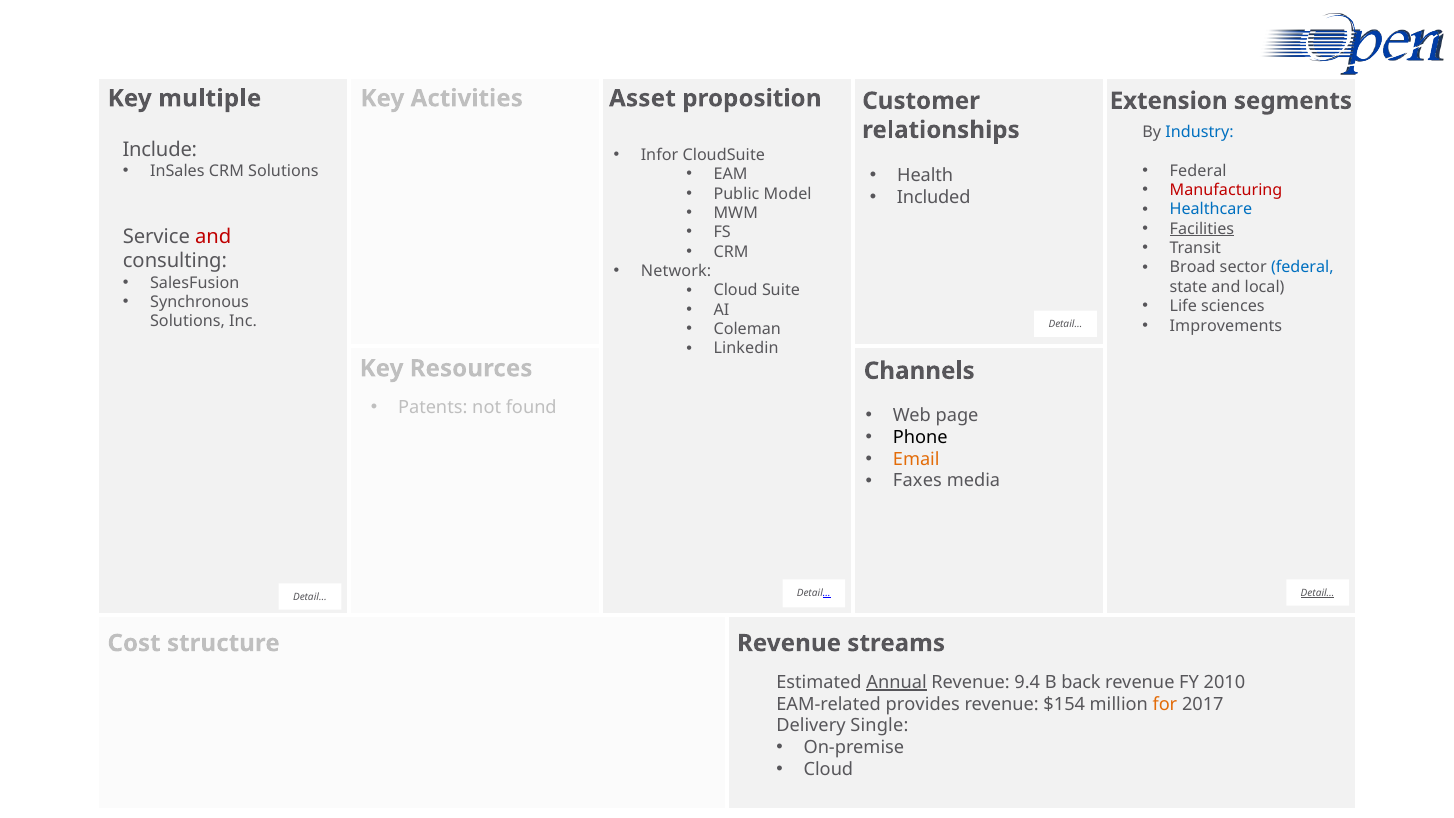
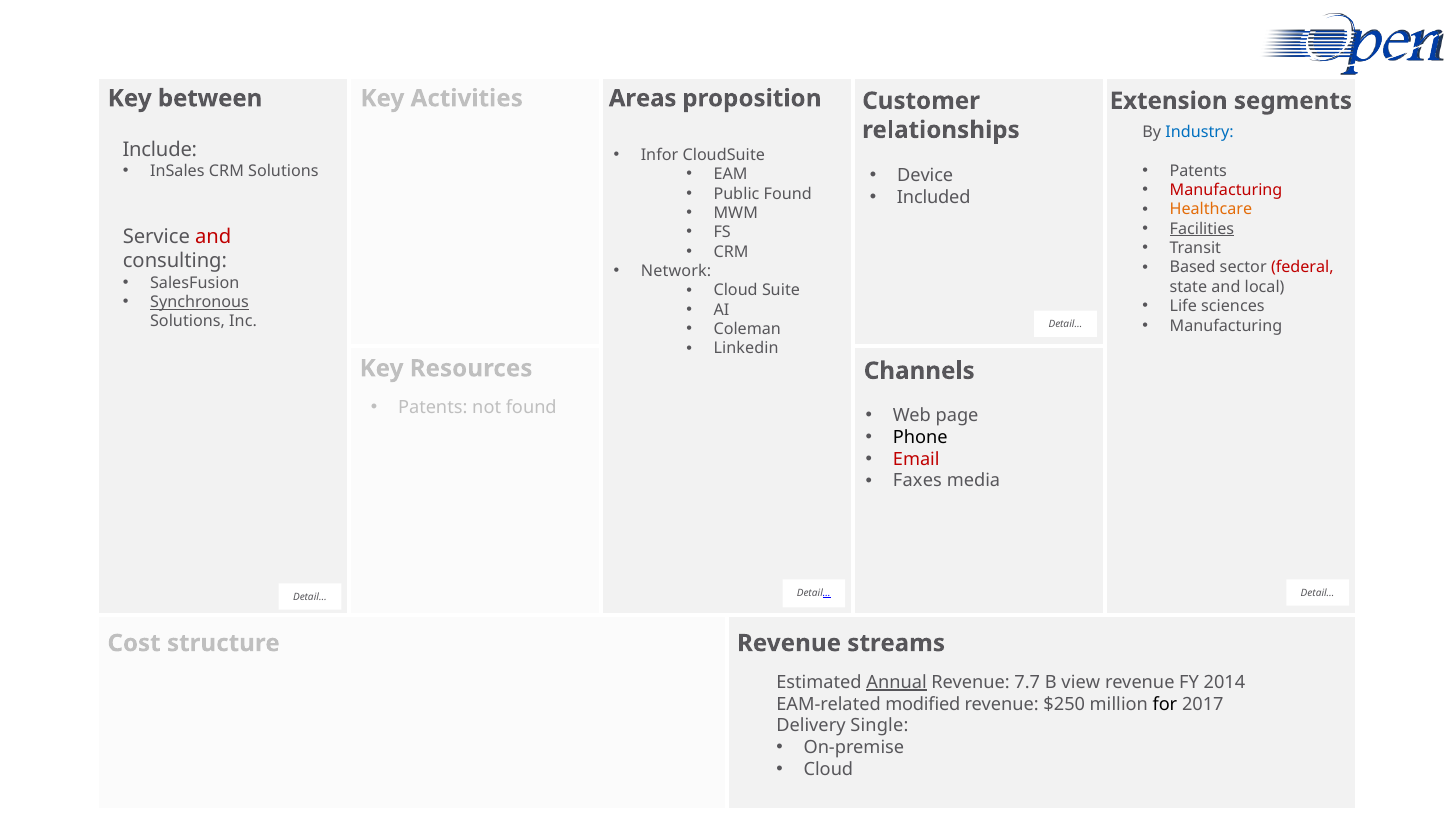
multiple: multiple -> between (210, 98)
Asset: Asset -> Areas (643, 98)
Federal: Federal -> Patents (1198, 171)
Health: Health -> Device (925, 176)
Public Model: Model -> Found (788, 194)
Healthcare colour: blue -> orange (1211, 210)
Broad: Broad -> Based (1193, 268)
federal colour: blue -> red (1302, 268)
Synchronous underline: none -> present (200, 302)
Improvements: Improvements -> Manufacturing (1226, 326)
Email colour: orange -> red (916, 459)
Detail… underline: present -> none (1318, 593)
9.4: 9.4 -> 7.7 (1027, 682)
back: back -> view (1081, 682)
2010: 2010 -> 2014 (1224, 682)
provides: provides -> modified (923, 704)
$154: $154 -> $250 (1064, 704)
for colour: orange -> black (1165, 704)
